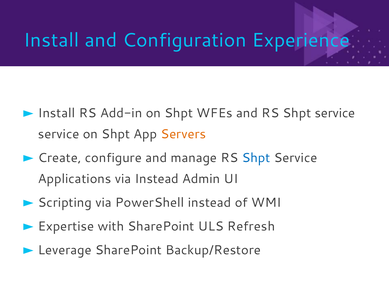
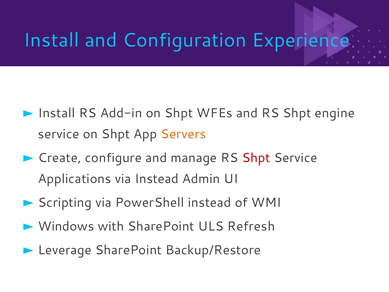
and RS Shpt service: service -> engine (335, 113)
Shpt colour: blue -> red (256, 158)
Expertise: Expertise -> Windows (66, 226)
